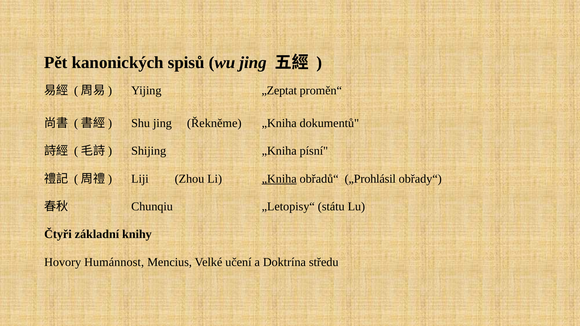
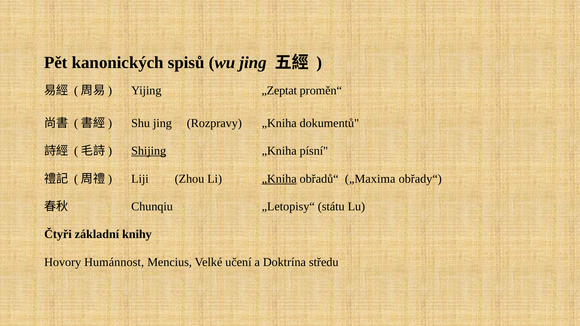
Řekněme: Řekněme -> Rozpravy (214, 123)
Shijing underline: none -> present (149, 151)
„Prohlásil: „Prohlásil -> „Maxima (370, 179)
